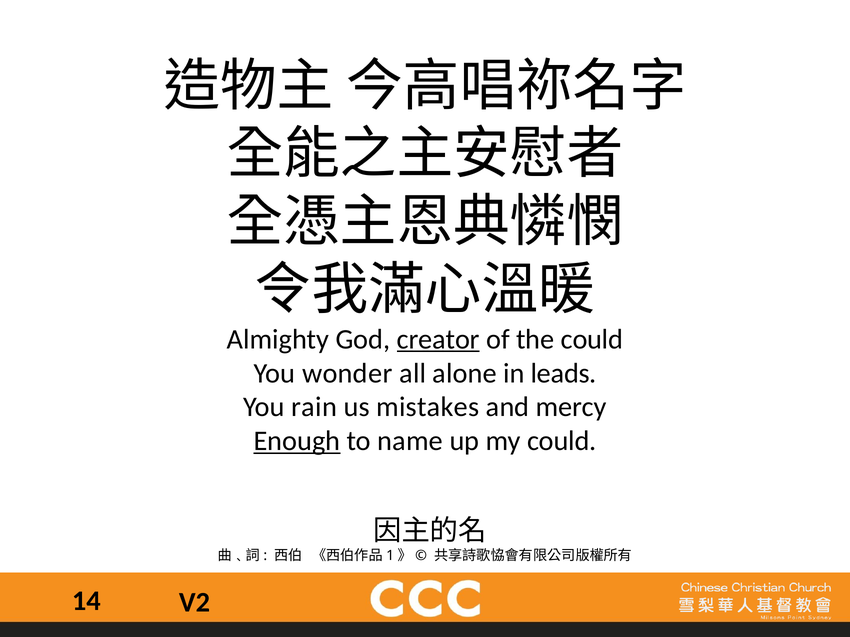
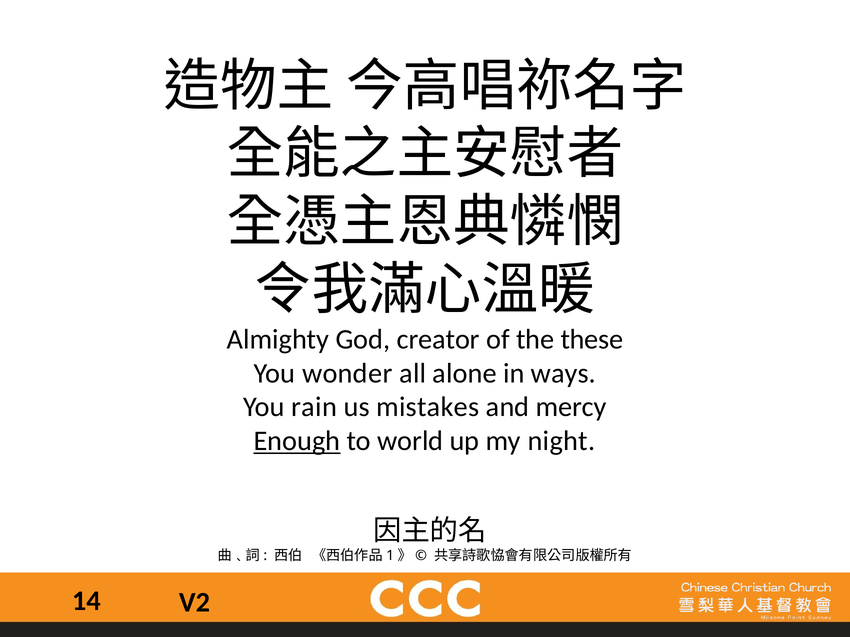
creator underline: present -> none (438, 339)
the could: could -> these (592, 339)
leads: leads -> ways (564, 373)
name: name -> world (410, 441)
my could: could -> night (561, 441)
